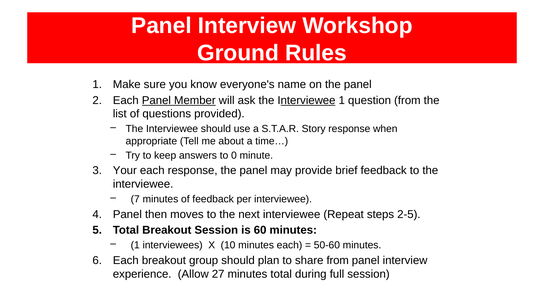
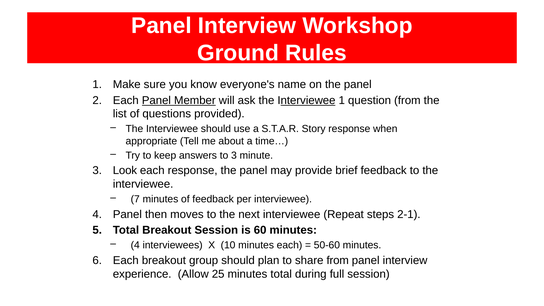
to 0: 0 -> 3 (234, 155)
Your: Your -> Look (125, 171)
2-5: 2-5 -> 2-1 (409, 214)
1: 1 -> 4 (135, 245)
27: 27 -> 25 (218, 274)
